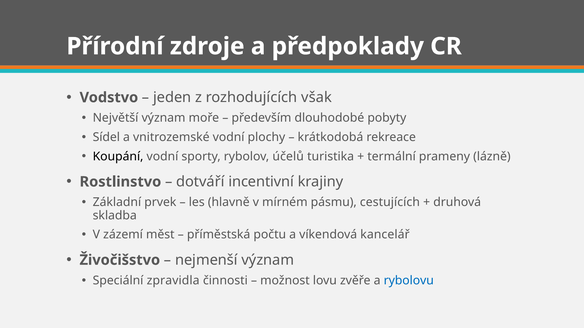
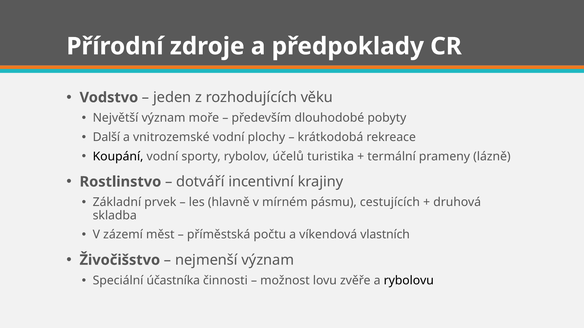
však: však -> věku (317, 98)
Sídel: Sídel -> Další (106, 137)
kancelář: kancelář -> vlastních (385, 235)
zpravidla: zpravidla -> účastníka (173, 281)
rybolovu colour: blue -> black (409, 281)
